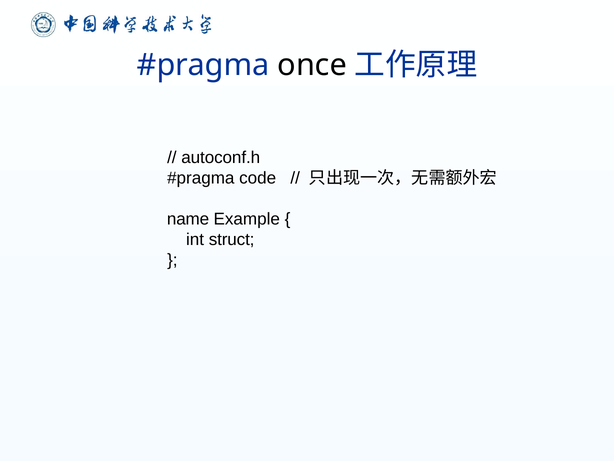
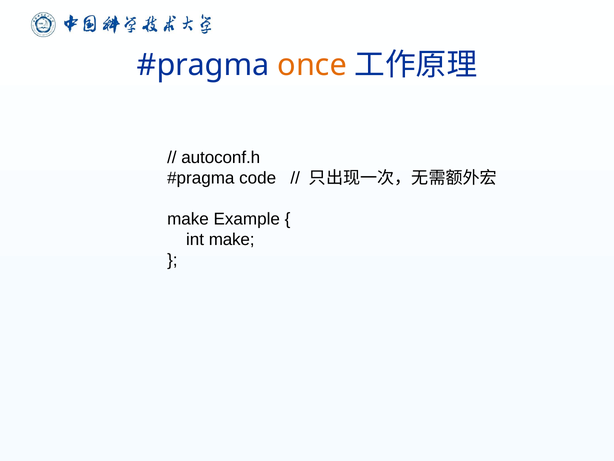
once colour: black -> orange (312, 65)
name: name -> make (188, 219)
int struct: struct -> make (232, 240)
